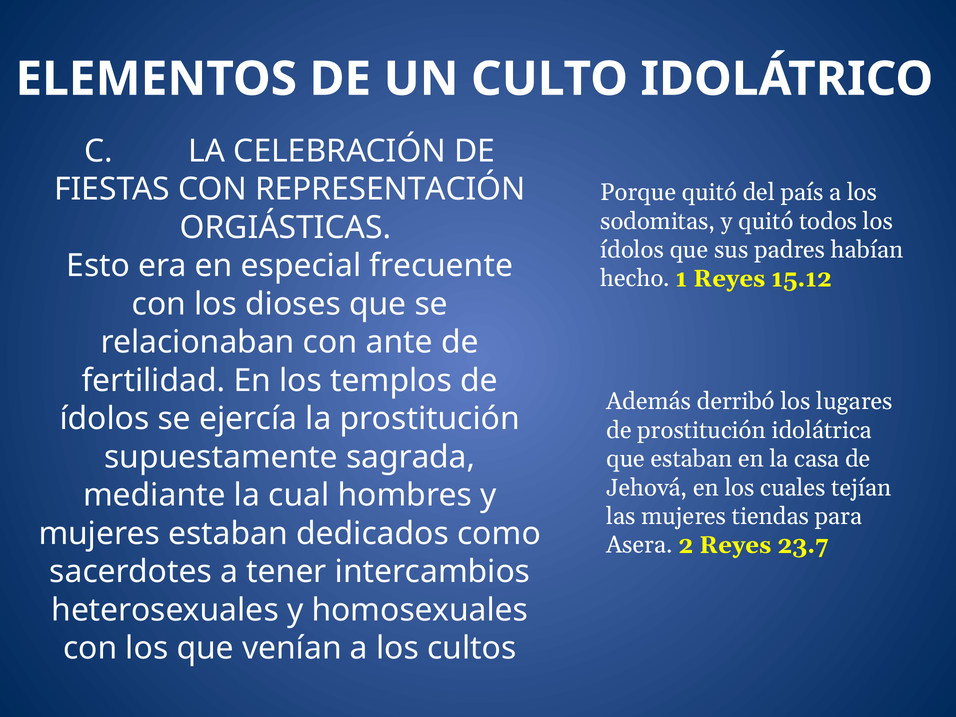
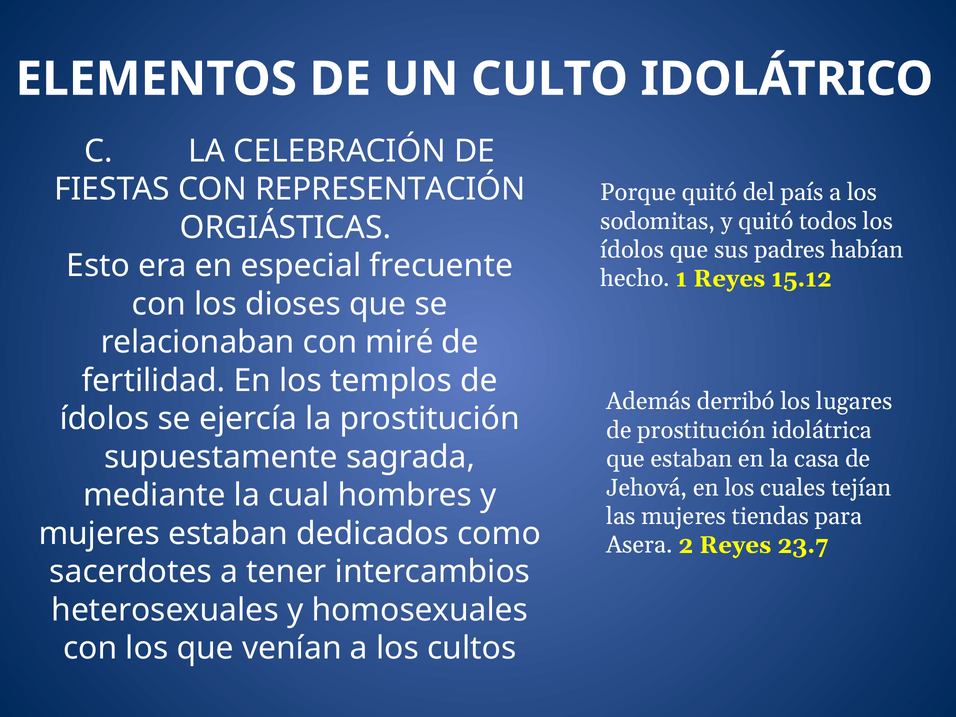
ante: ante -> miré (399, 342)
